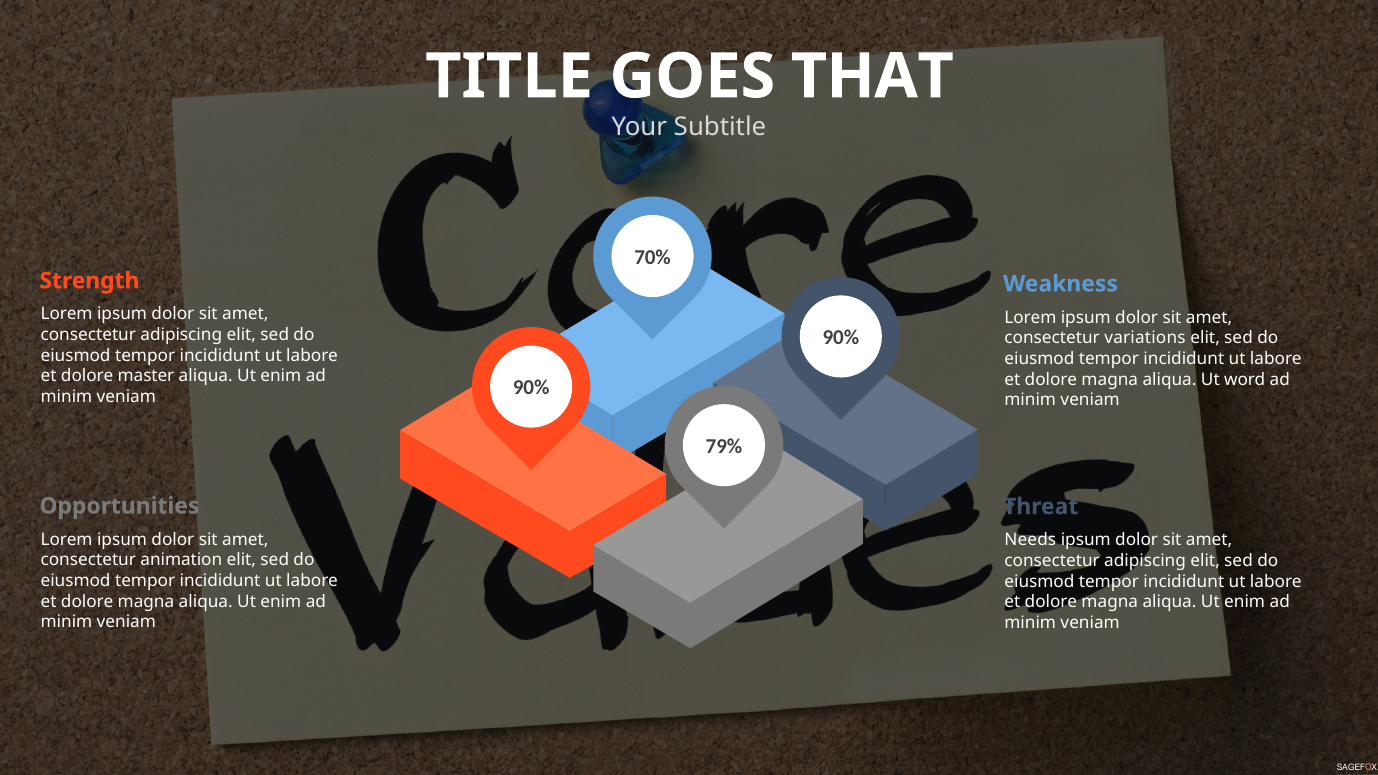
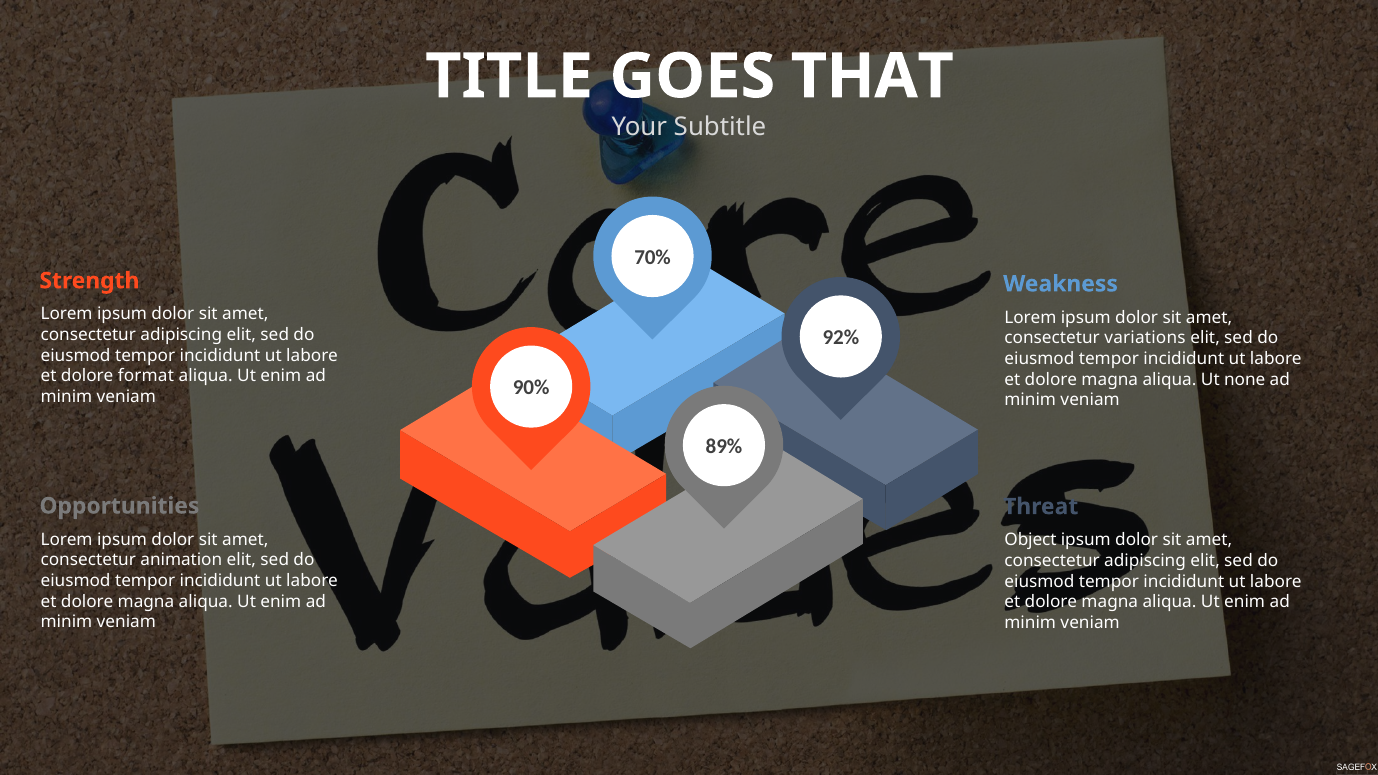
90%: 90% -> 92% (841, 338)
master: master -> format (146, 376)
word: word -> none (1245, 380)
79%: 79% -> 89% (724, 447)
Needs: Needs -> Object (1030, 540)
